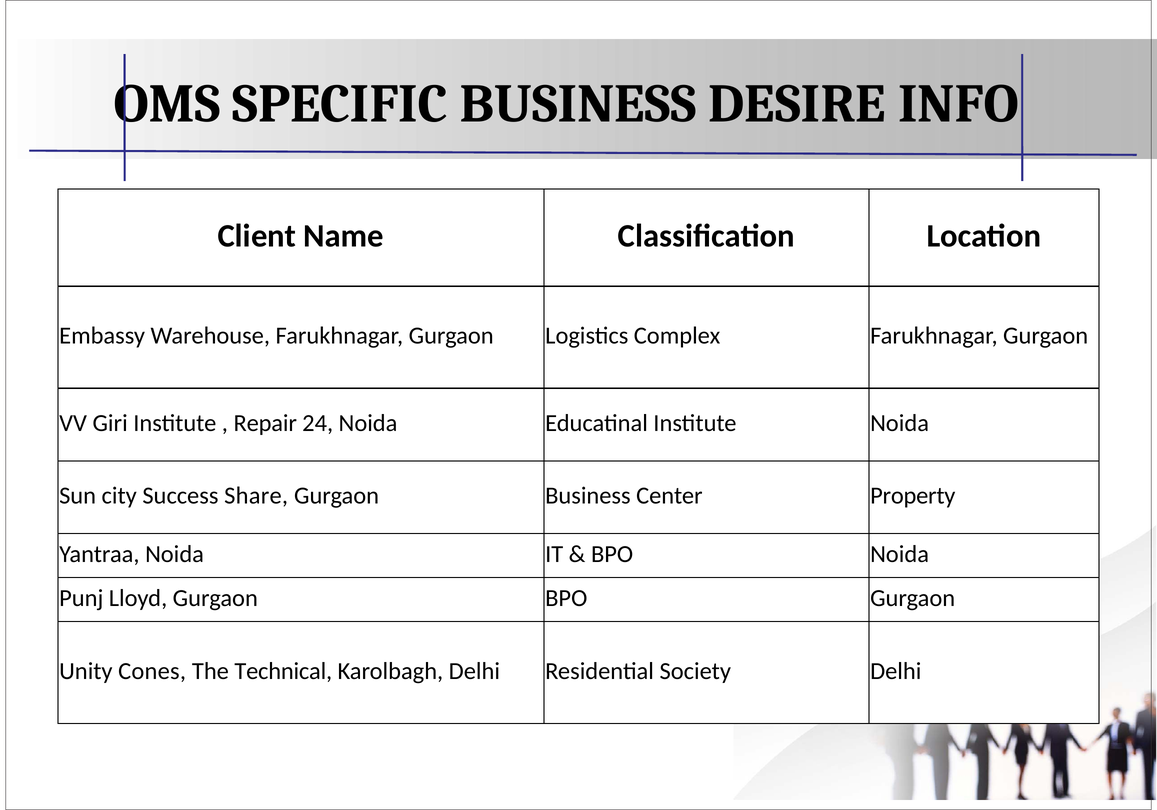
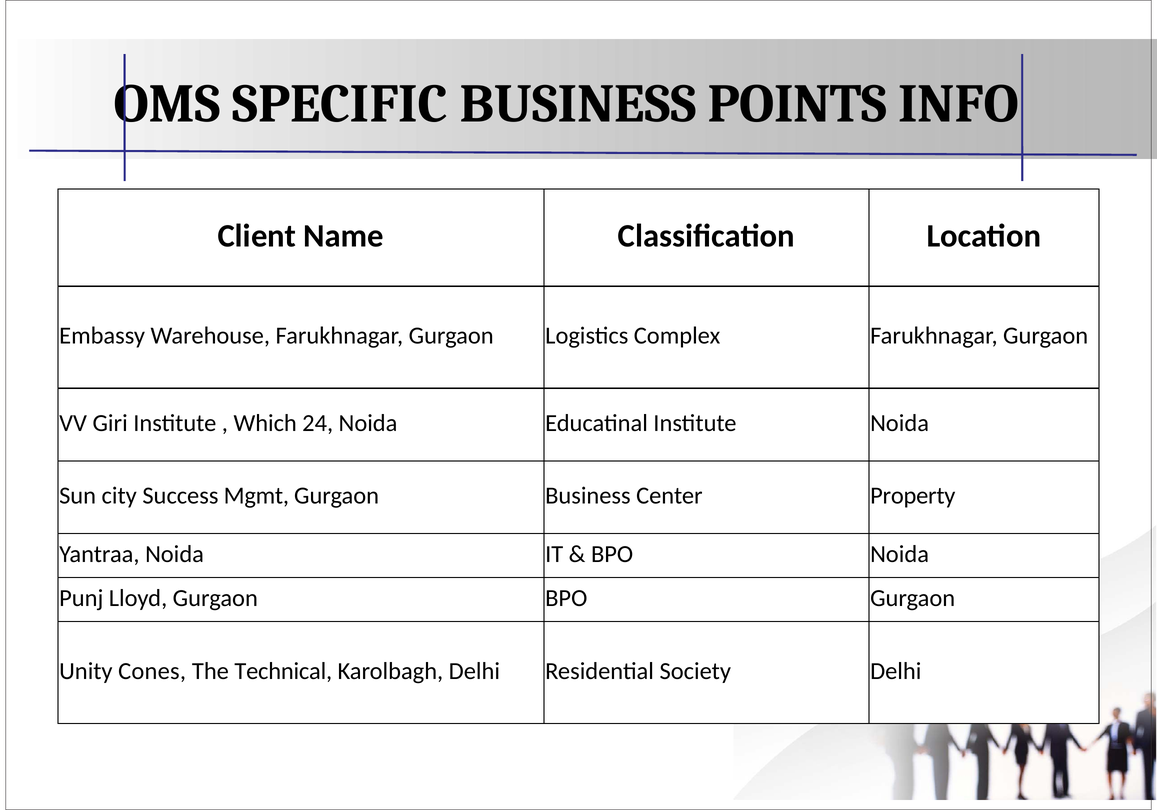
DESIRE: DESIRE -> POINTS (797, 104)
Repair: Repair -> Which (265, 423)
Share: Share -> Mgmt (256, 496)
